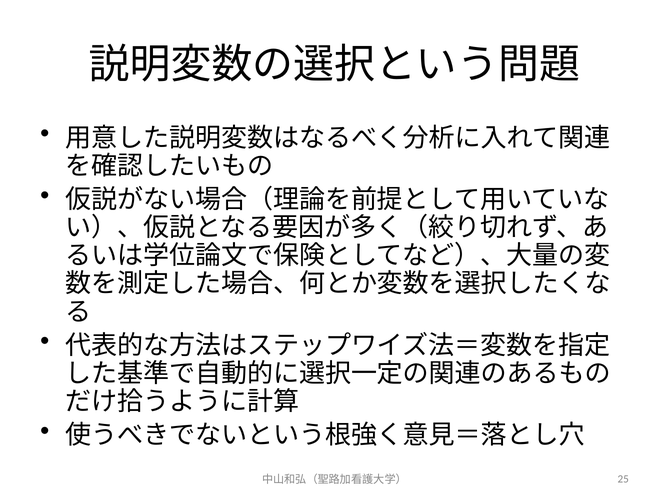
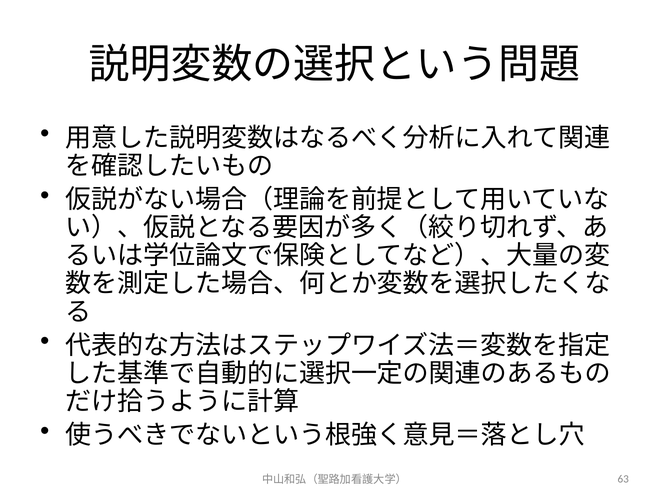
25: 25 -> 63 (623, 479)
